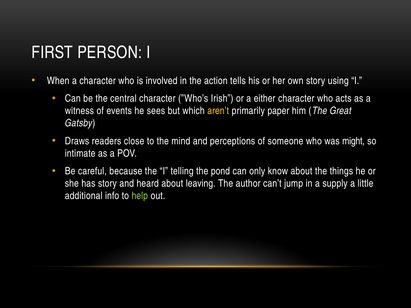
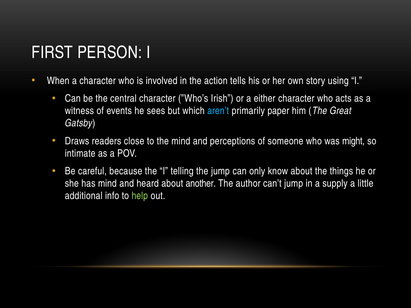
aren’t colour: yellow -> light blue (218, 111)
the pond: pond -> jump (220, 171)
has story: story -> mind (107, 184)
leaving: leaving -> another (201, 184)
